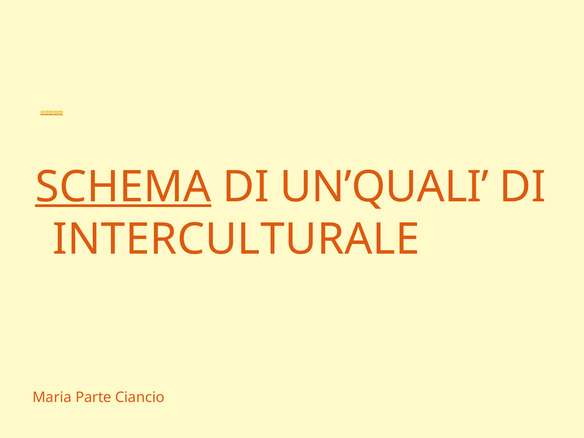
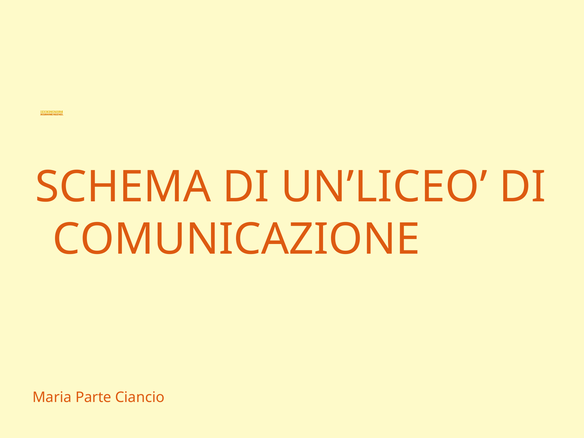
SCHEMA underline: present -> none (123, 187)
UN’QUALI: UN’QUALI -> UN’LICEO (384, 187)
INTERCULTURALE: INTERCULTURALE -> COMUNICAZIONE (236, 239)
